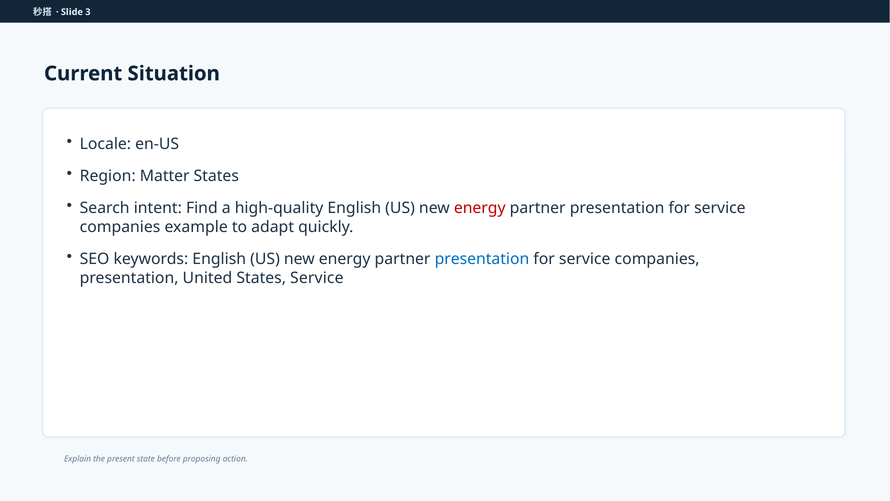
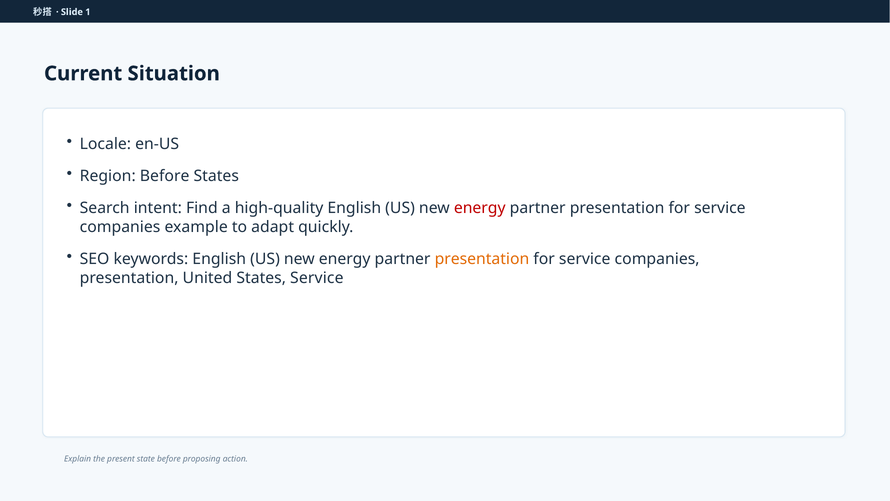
3: 3 -> 1 (88, 12)
Region Matter: Matter -> Before (165, 176)
presentation colour: blue -> orange (482, 259)
